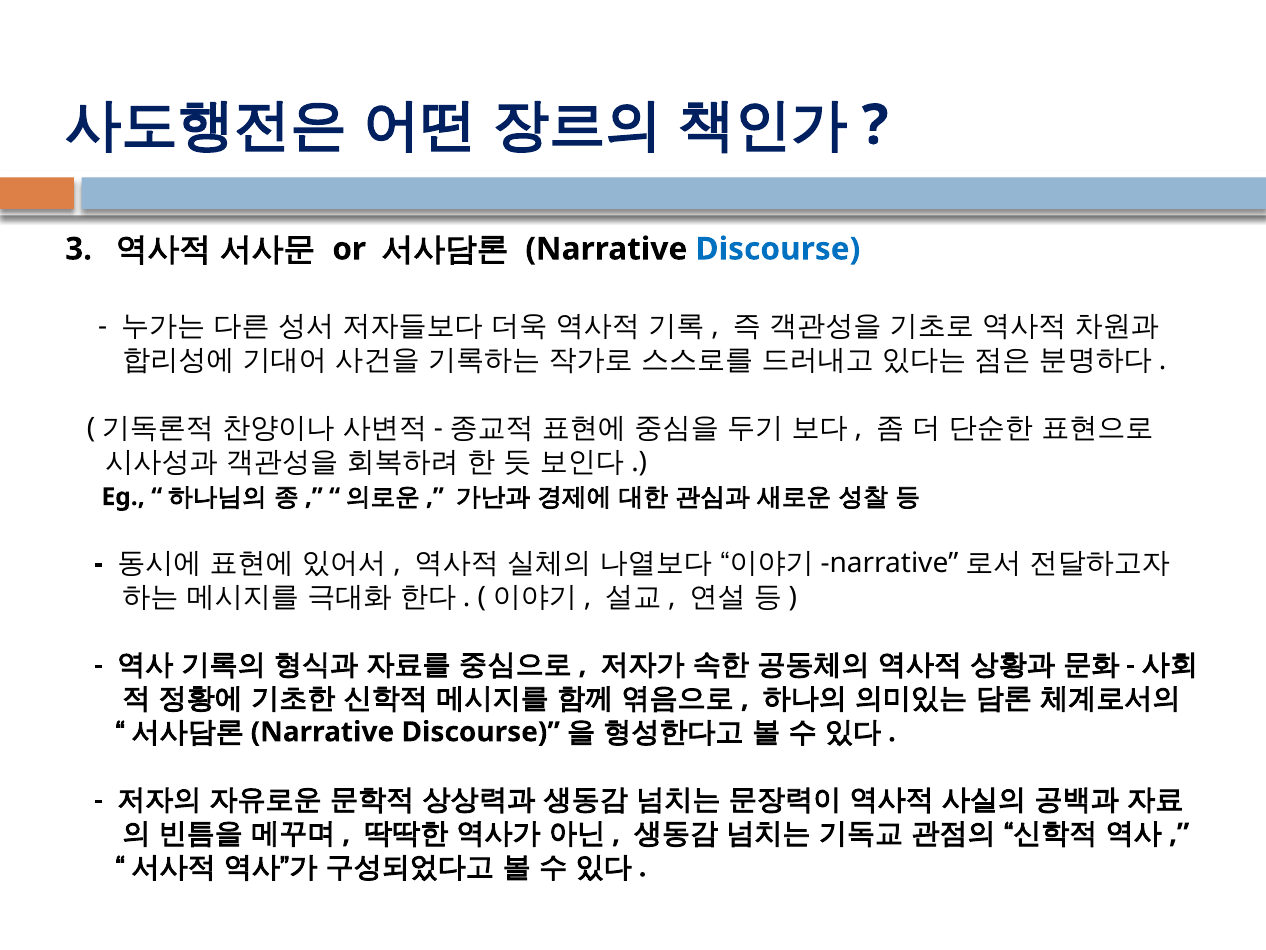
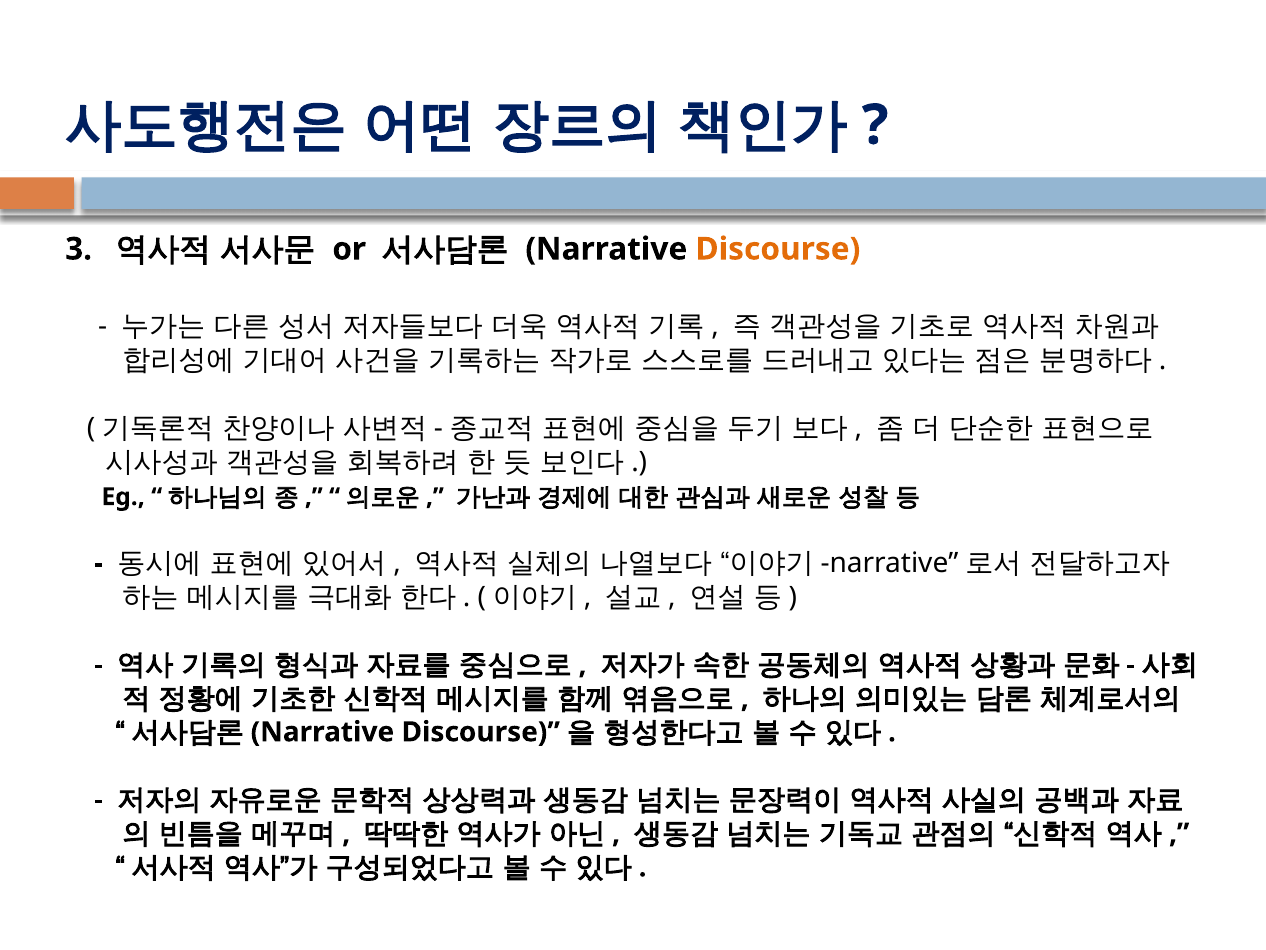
Discourse colour: blue -> orange (778, 249)
